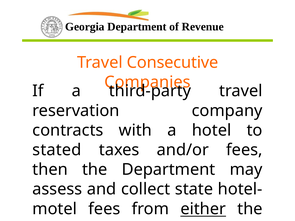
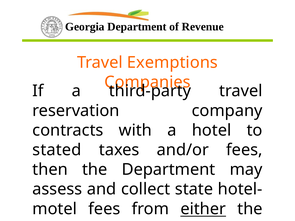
Consecutive: Consecutive -> Exemptions (172, 63)
